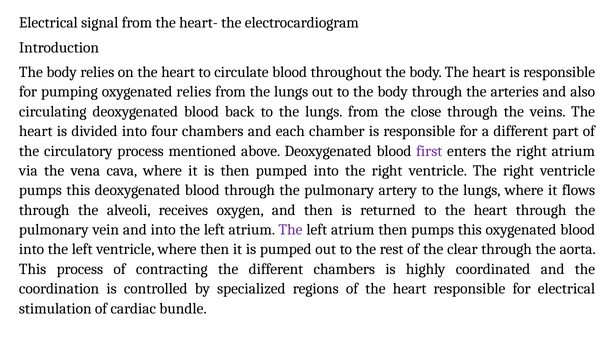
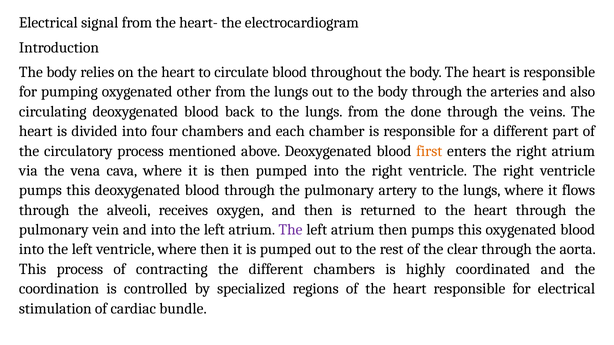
oxygenated relies: relies -> other (194, 92)
close: close -> done (426, 112)
first colour: purple -> orange (429, 151)
